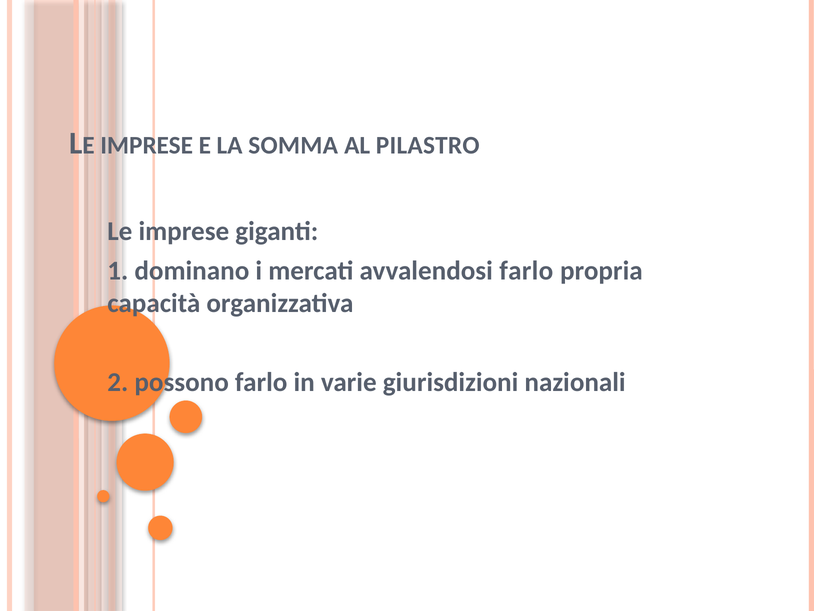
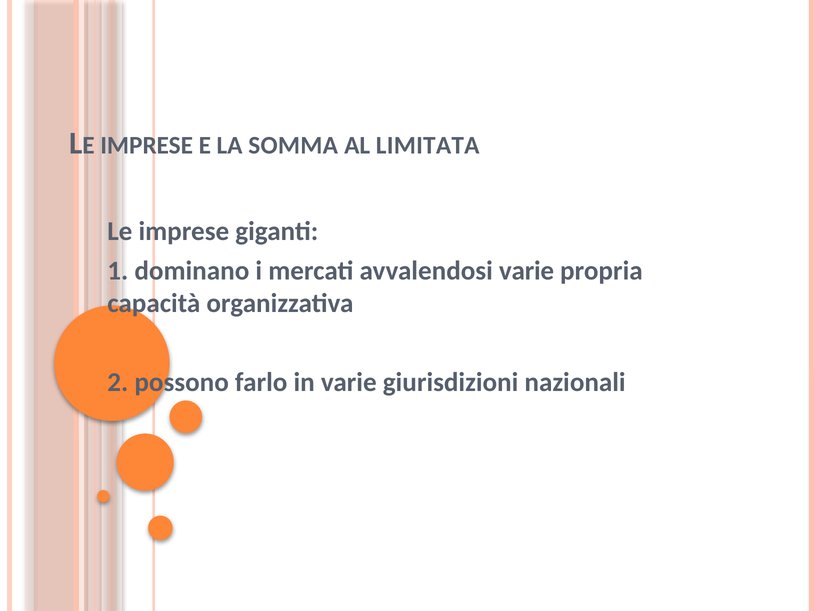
PILASTRO: PILASTRO -> LIMITATA (428, 146)
avvalendosi farlo: farlo -> varie (527, 271)
